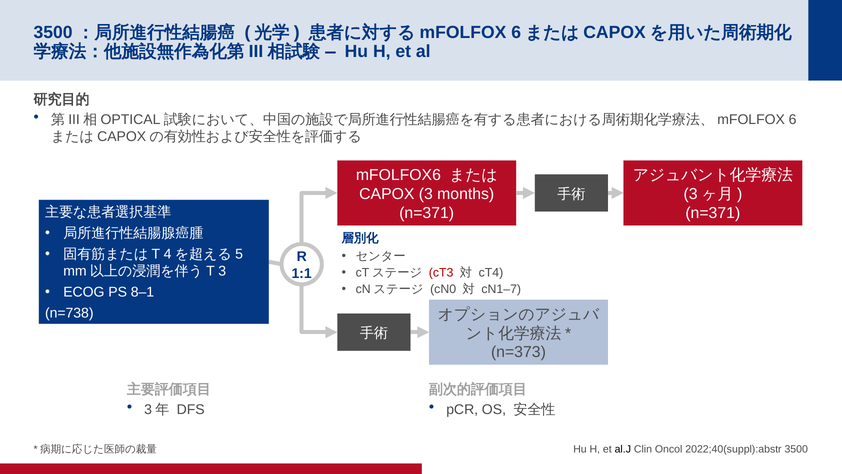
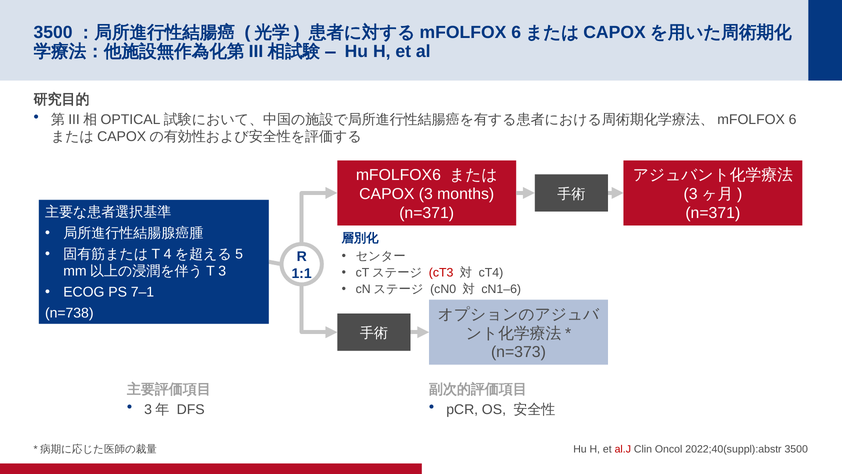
cN1–7: cN1–7 -> cN1–6 (501, 289)
8–1: 8–1 -> 7–1 (142, 292)
al.J colour: black -> red (623, 449)
